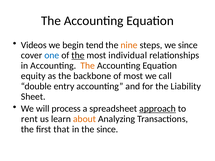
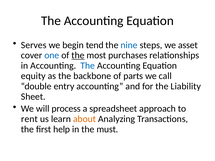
Videos: Videos -> Serves (34, 45)
nine colour: orange -> blue (129, 45)
we since: since -> asset (188, 45)
individual: individual -> purchases (128, 55)
The colour: orange -> blue (88, 66)
of most: most -> parts (133, 76)
approach underline: present -> none (158, 109)
that: that -> help (62, 129)
the since: since -> must (107, 129)
